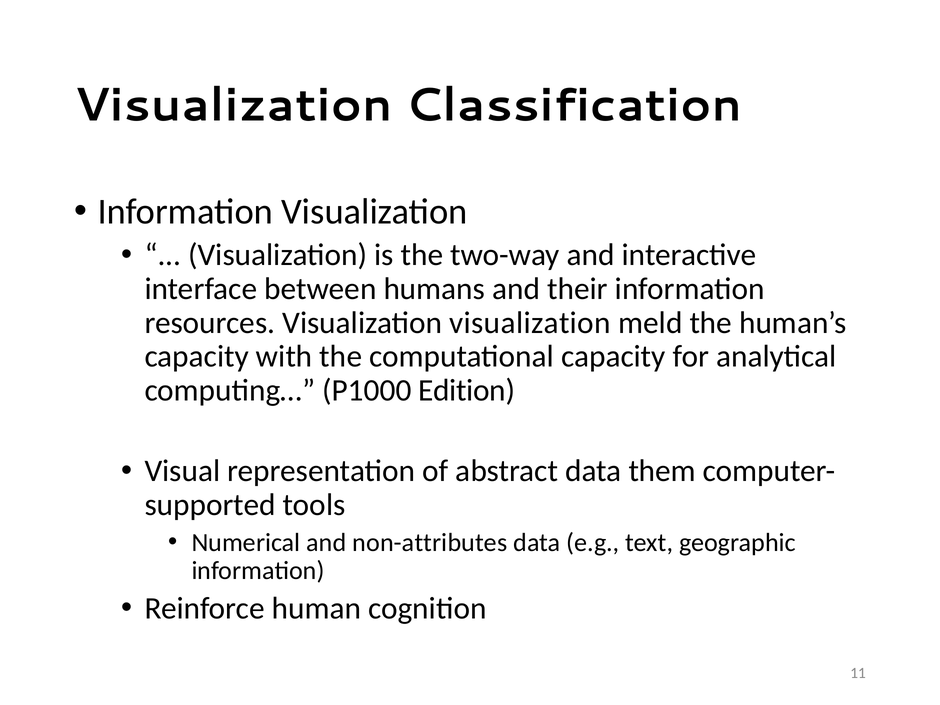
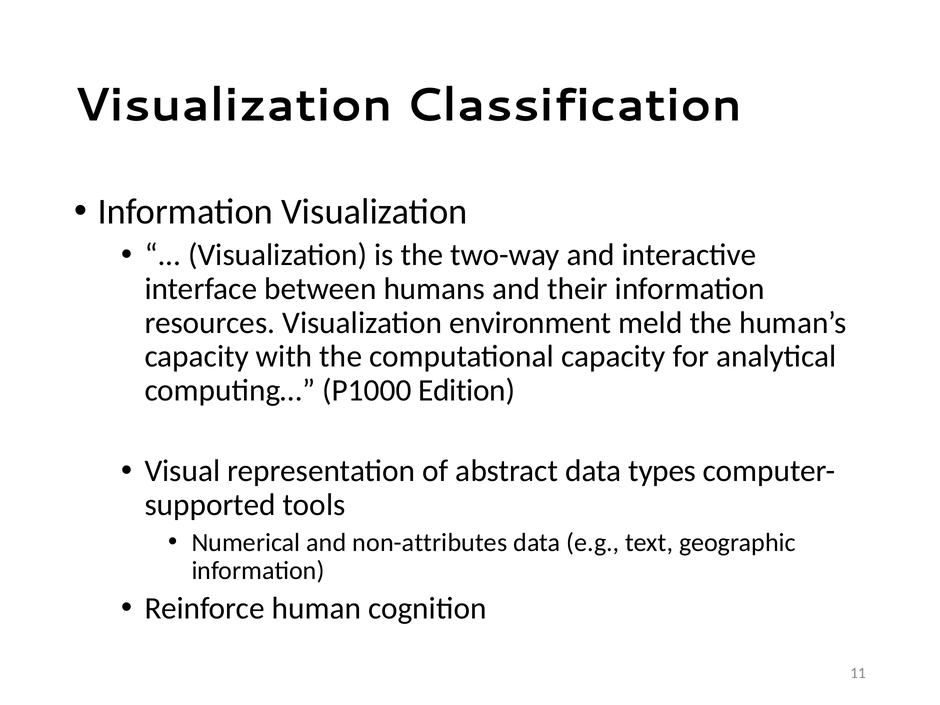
Visualization visualization: visualization -> environment (530, 323)
them: them -> types (662, 471)
